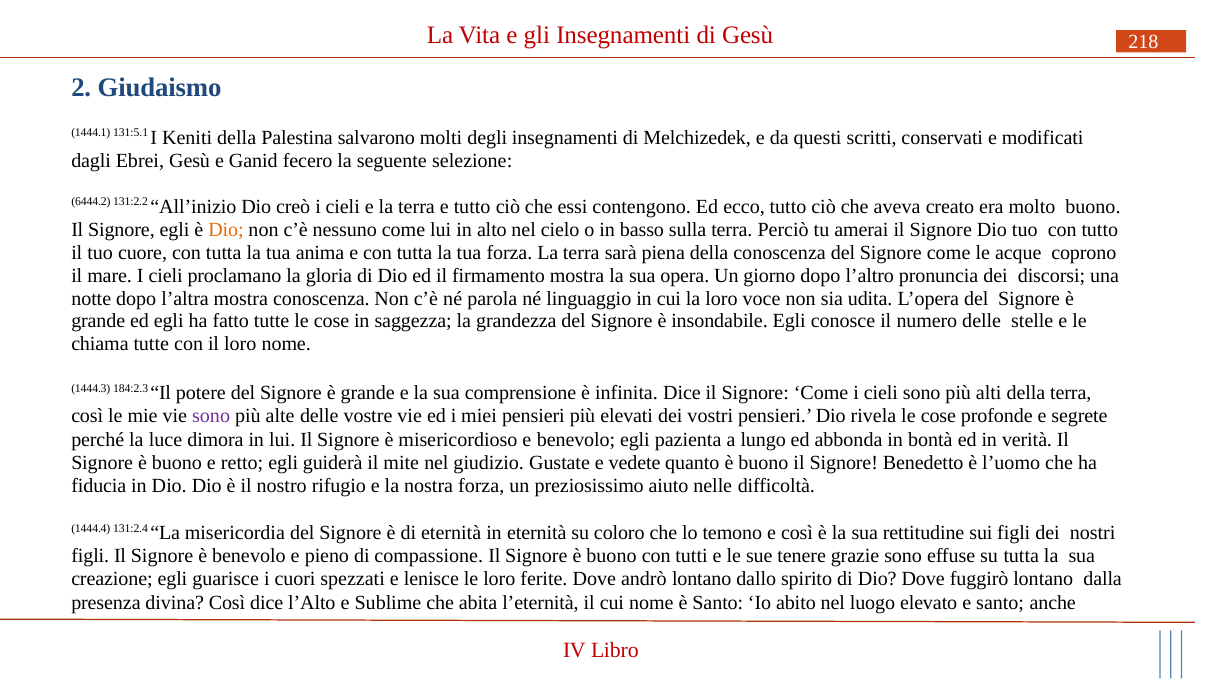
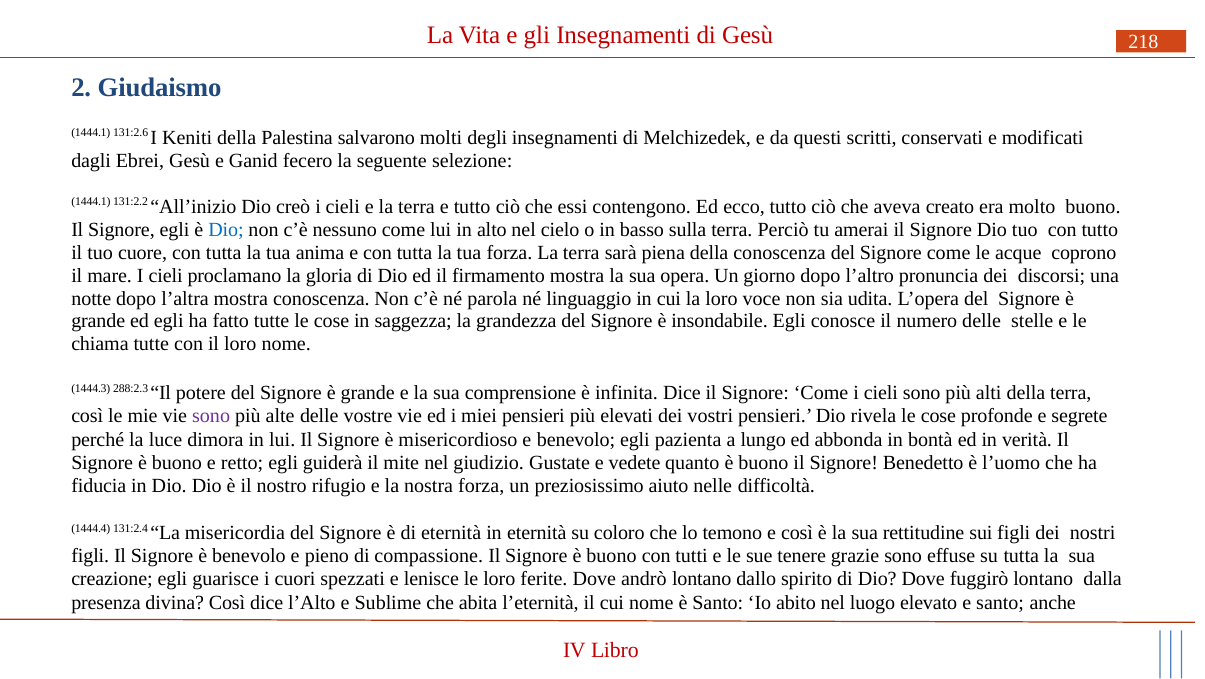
131:5.1: 131:5.1 -> 131:2.6 (131, 133)
6444.2: 6444.2 -> 1444.1 (91, 202)
Dio colour: orange -> blue (226, 230)
184:2.3: 184:2.3 -> 288:2.3 (131, 388)
